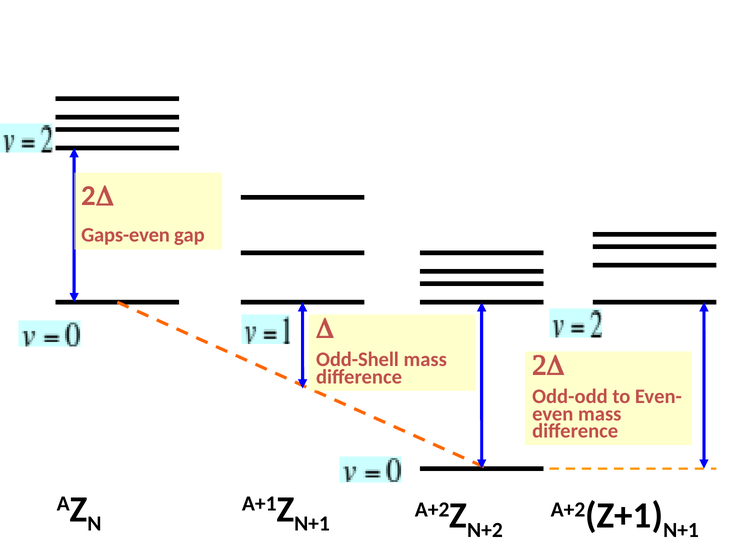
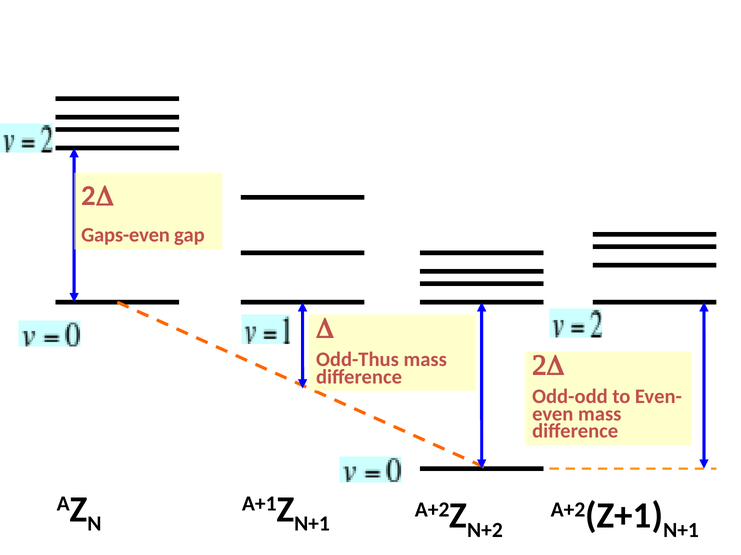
Odd-Shell: Odd-Shell -> Odd-Thus (357, 360)
